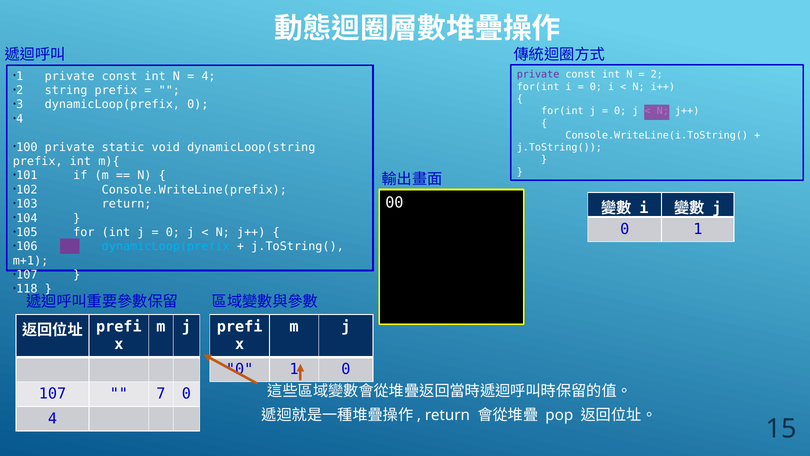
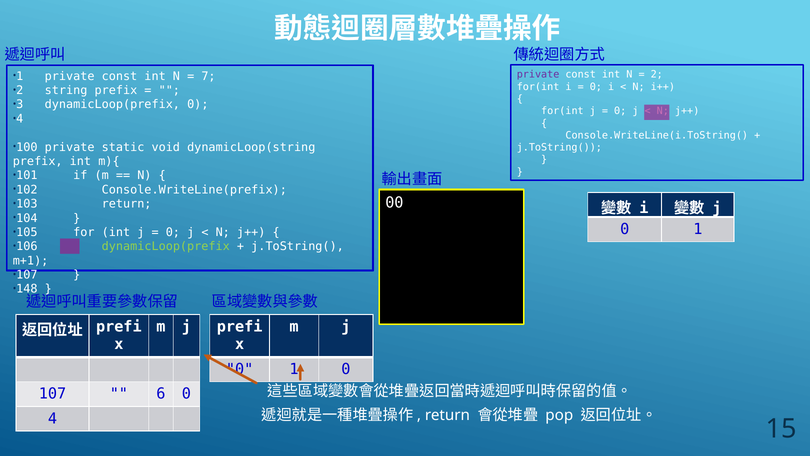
4: 4 -> 7 (209, 76)
dynamicLoop(prefix colour: light blue -> light green (166, 246)
118: 118 -> 148 (27, 289)
7: 7 -> 6 (161, 394)
